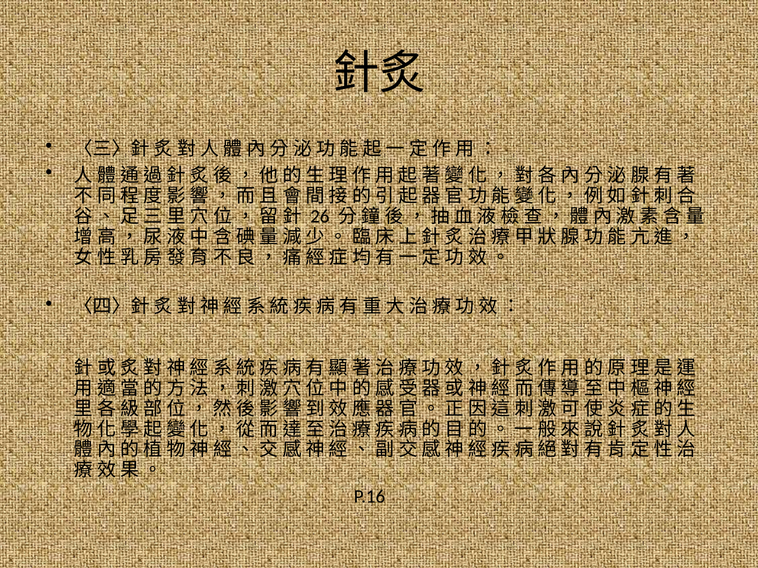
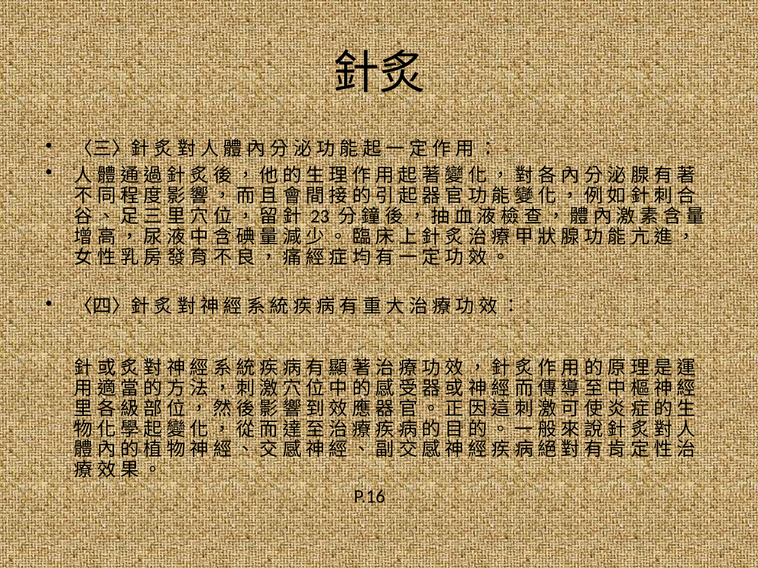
26: 26 -> 23 (320, 217)
